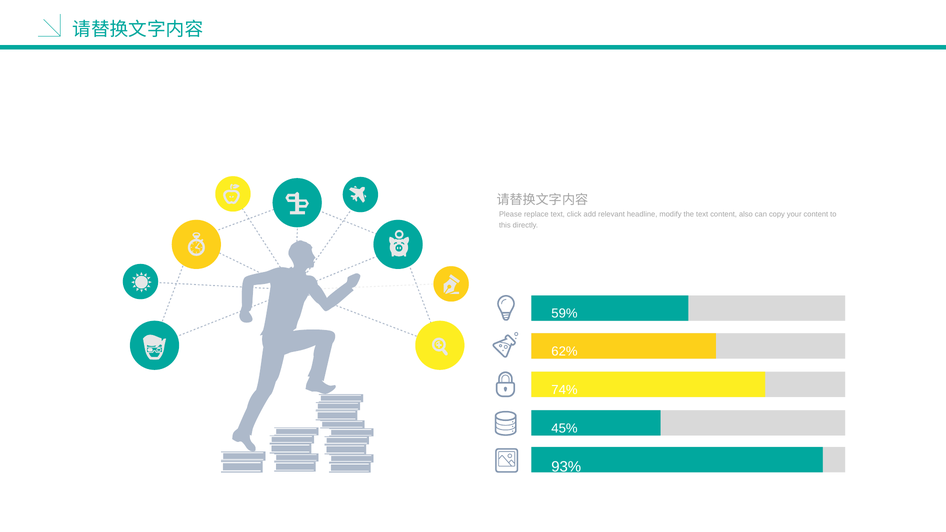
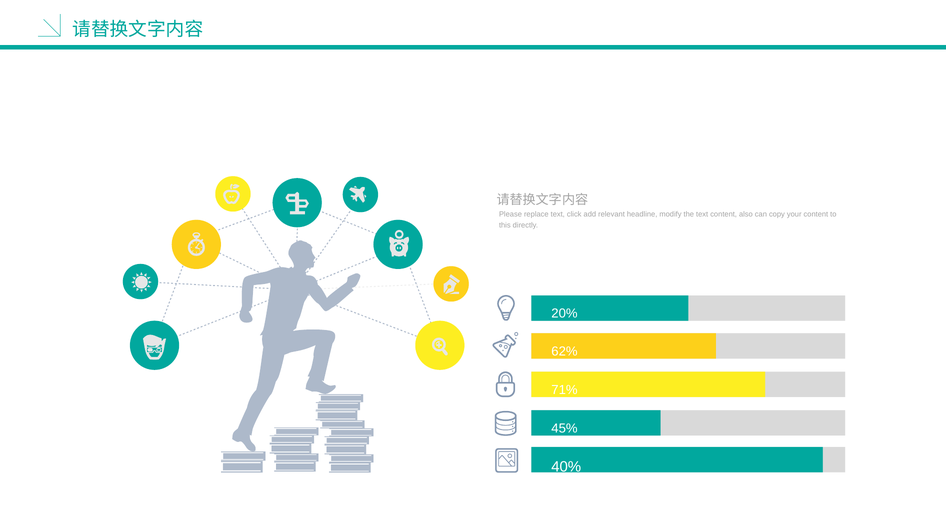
59%: 59% -> 20% (564, 314)
74%: 74% -> 71% (564, 390)
93%: 93% -> 40% (566, 467)
